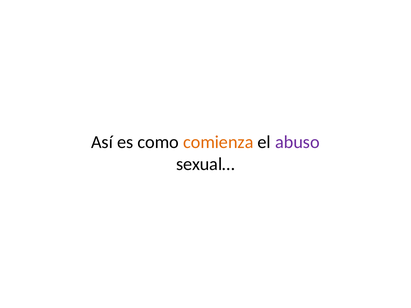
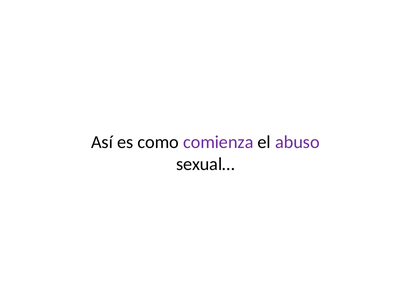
comienza colour: orange -> purple (218, 142)
